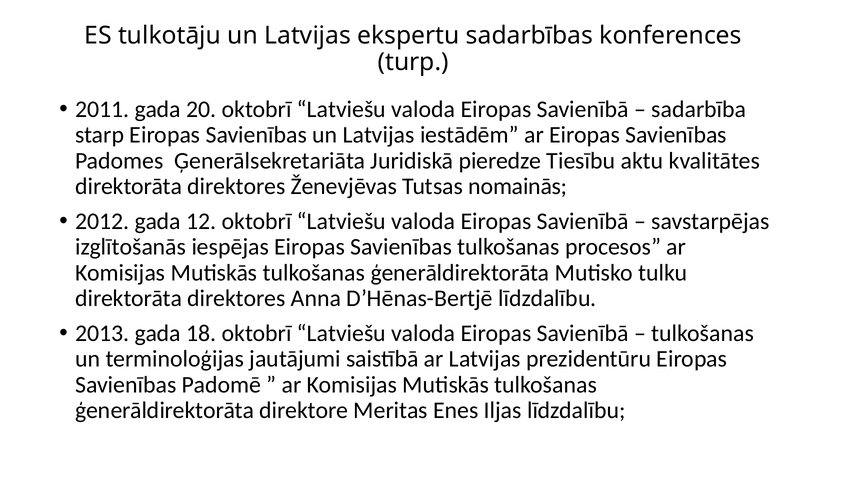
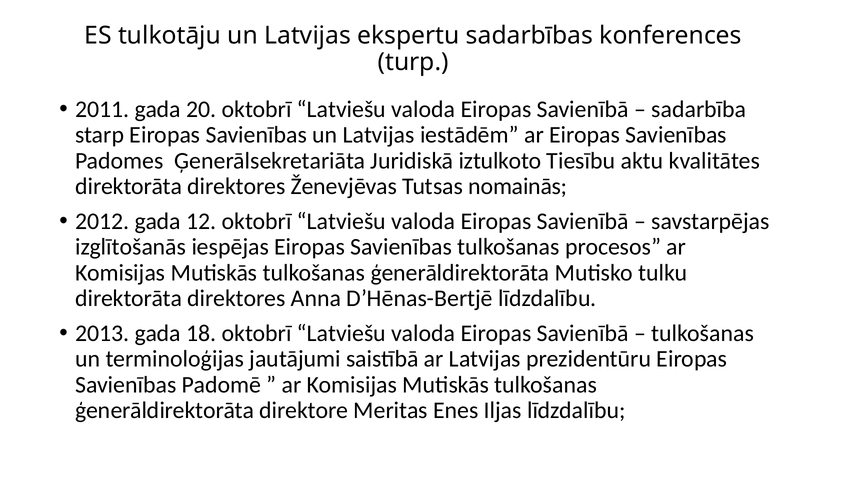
pieredze: pieredze -> iztulkoto (500, 161)
